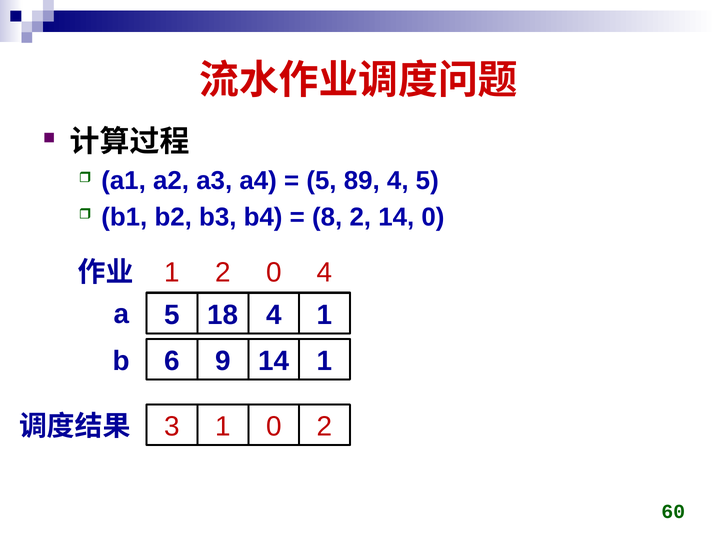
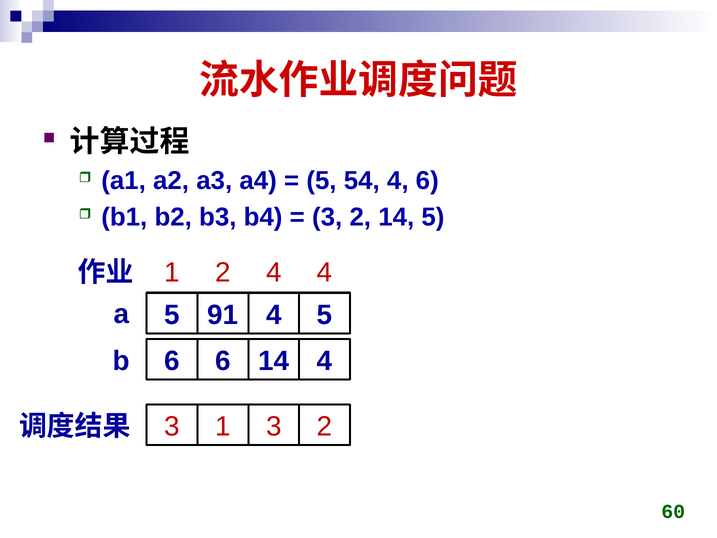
89: 89 -> 54 (362, 180)
4 5: 5 -> 6 (427, 180)
8: 8 -> 3 (327, 217)
14 0: 0 -> 5 (433, 217)
2 0: 0 -> 4 (274, 273)
18: 18 -> 91 (223, 315)
4 1: 1 -> 5 (325, 315)
6 9: 9 -> 6 (223, 361)
14 1: 1 -> 4 (325, 361)
1 0: 0 -> 3 (274, 427)
